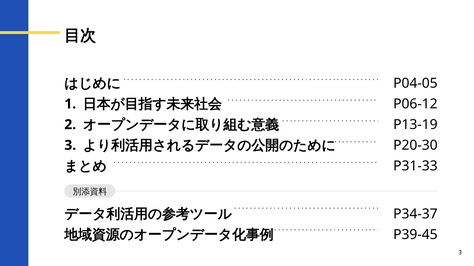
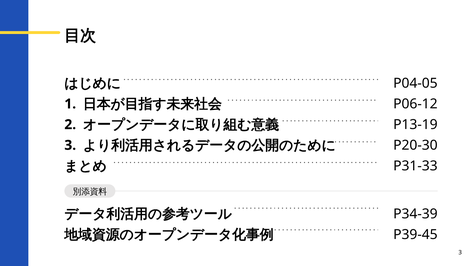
P34-37: P34-37 -> P34-39 (415, 214)
